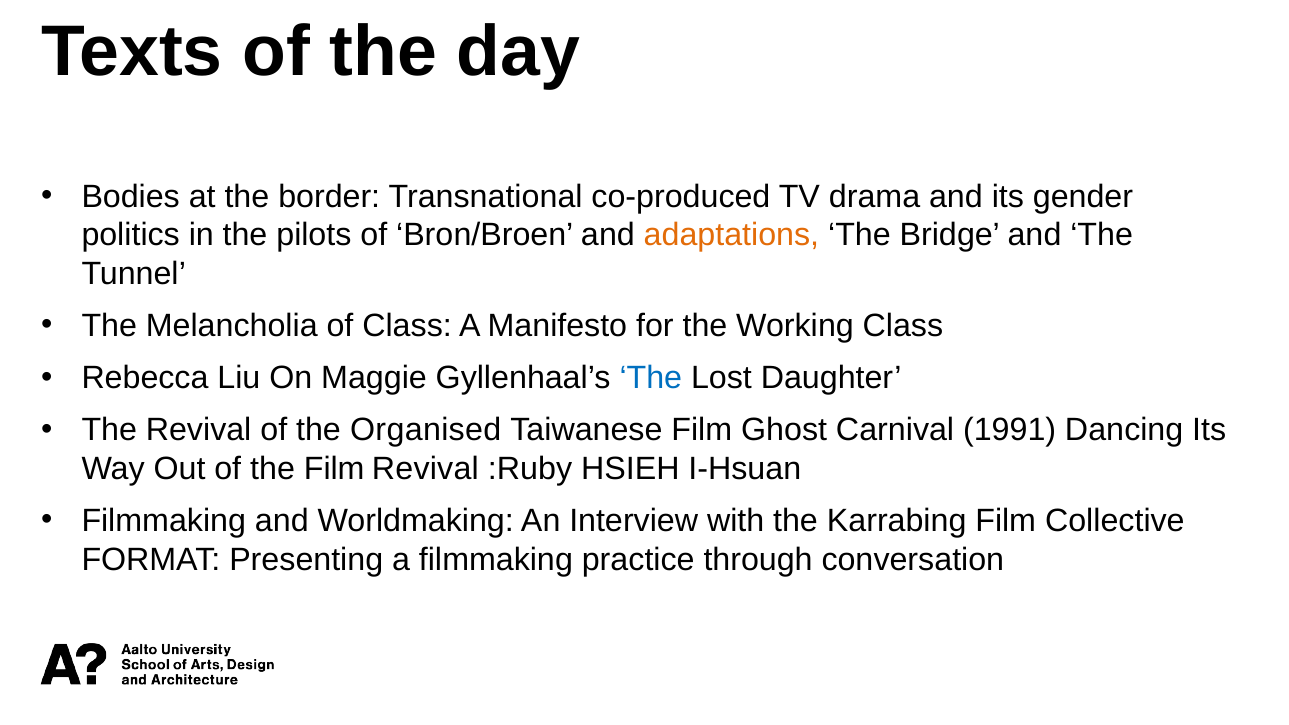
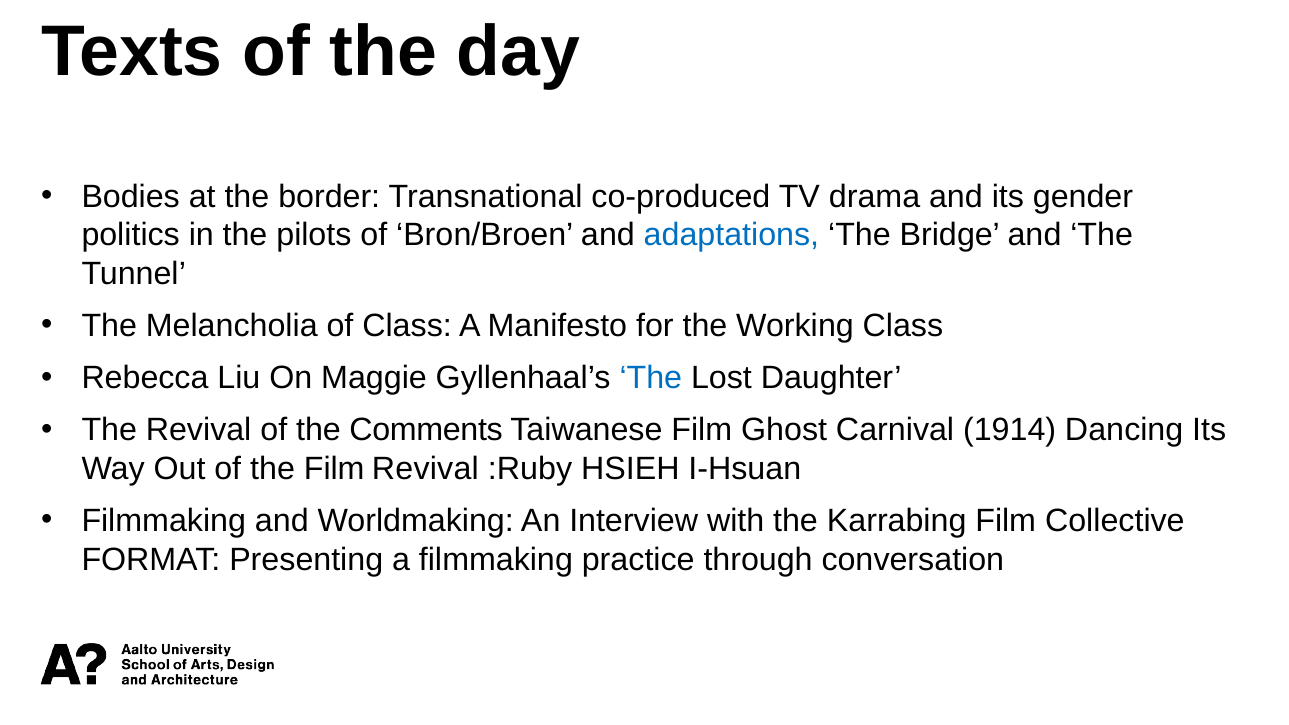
adaptations colour: orange -> blue (731, 235)
Organised: Organised -> Comments (426, 430)
1991: 1991 -> 1914 (1010, 430)
